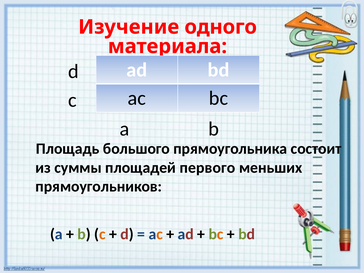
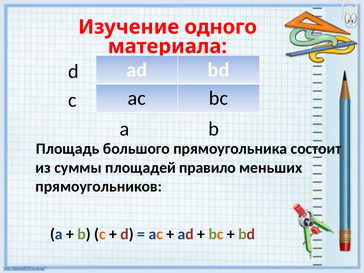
первого: первого -> правило (208, 168)
